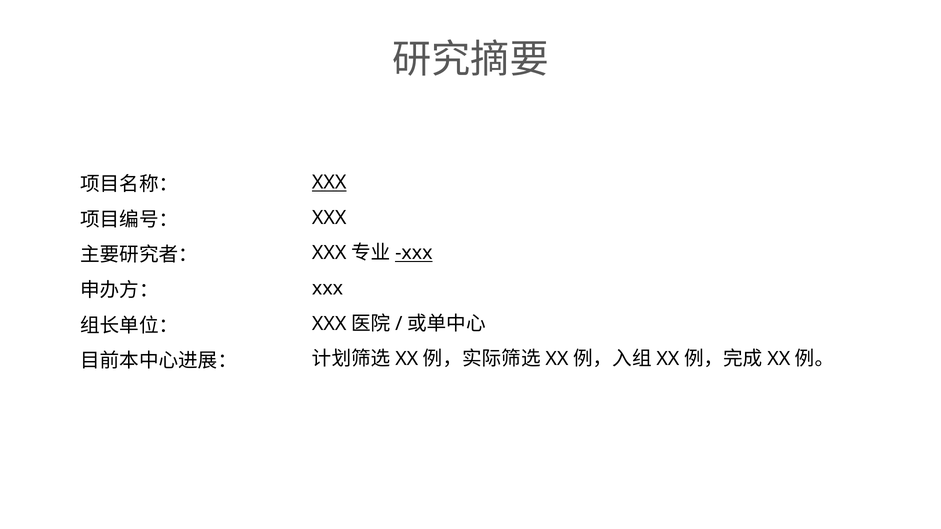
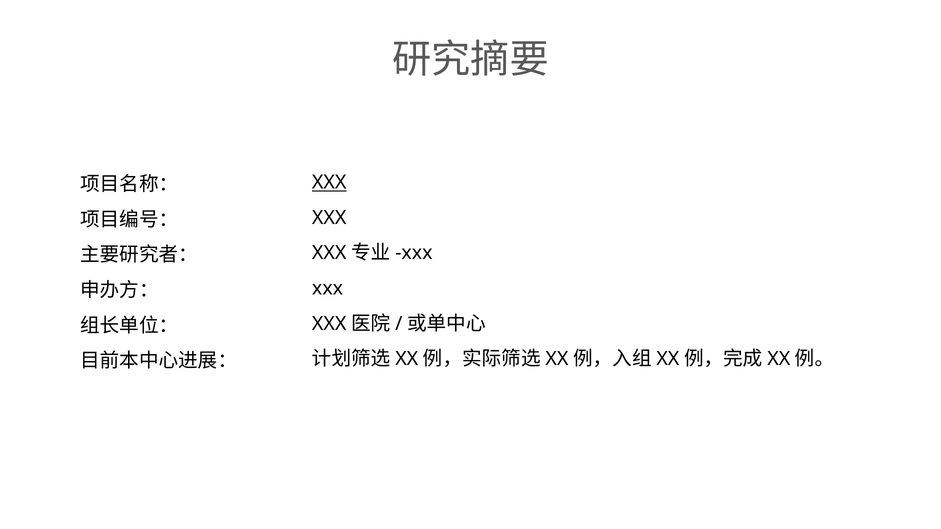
xxx underline: present -> none (414, 253)
